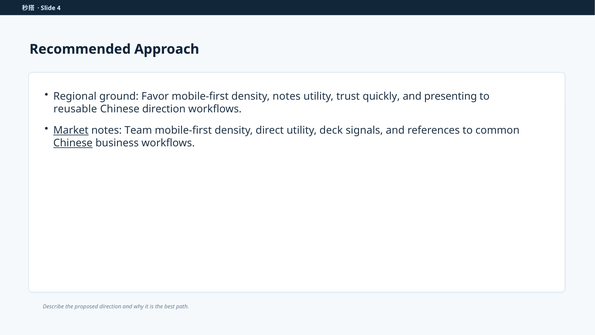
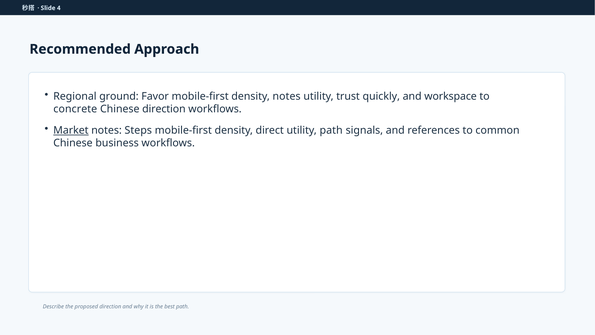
presenting: presenting -> workspace (451, 96)
reusable: reusable -> concrete (75, 109)
Team: Team -> Steps (138, 130)
utility deck: deck -> path (331, 130)
Chinese underline: present -> none (73, 143)
